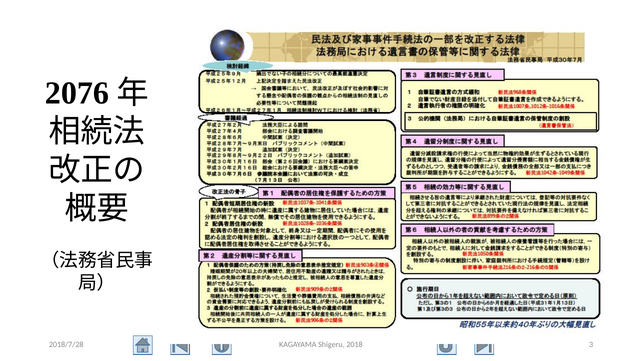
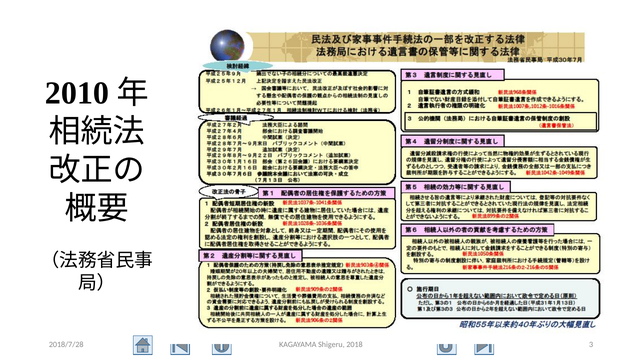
2076: 2076 -> 2010 (77, 93)
